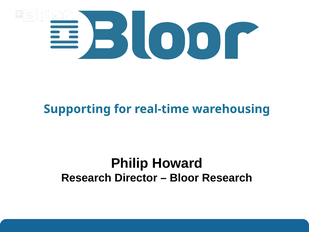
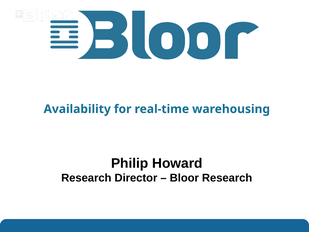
Supporting: Supporting -> Availability (77, 109)
